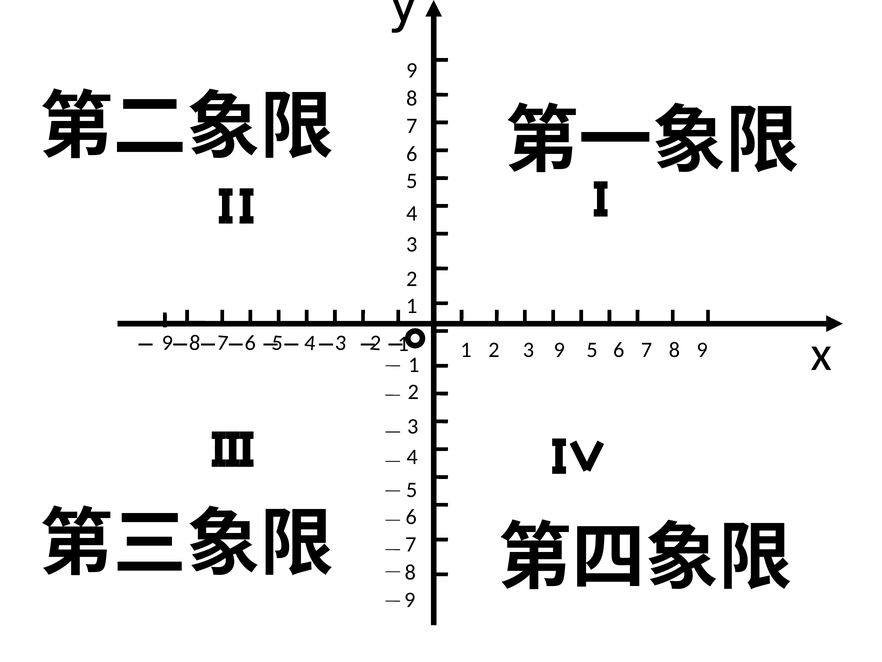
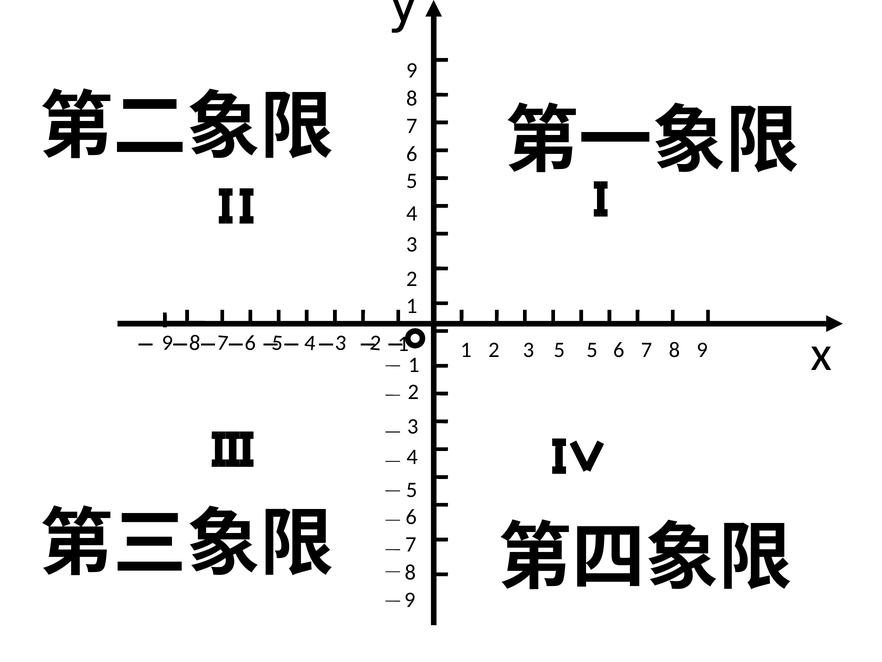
3 9: 9 -> 5 (559, 350)
